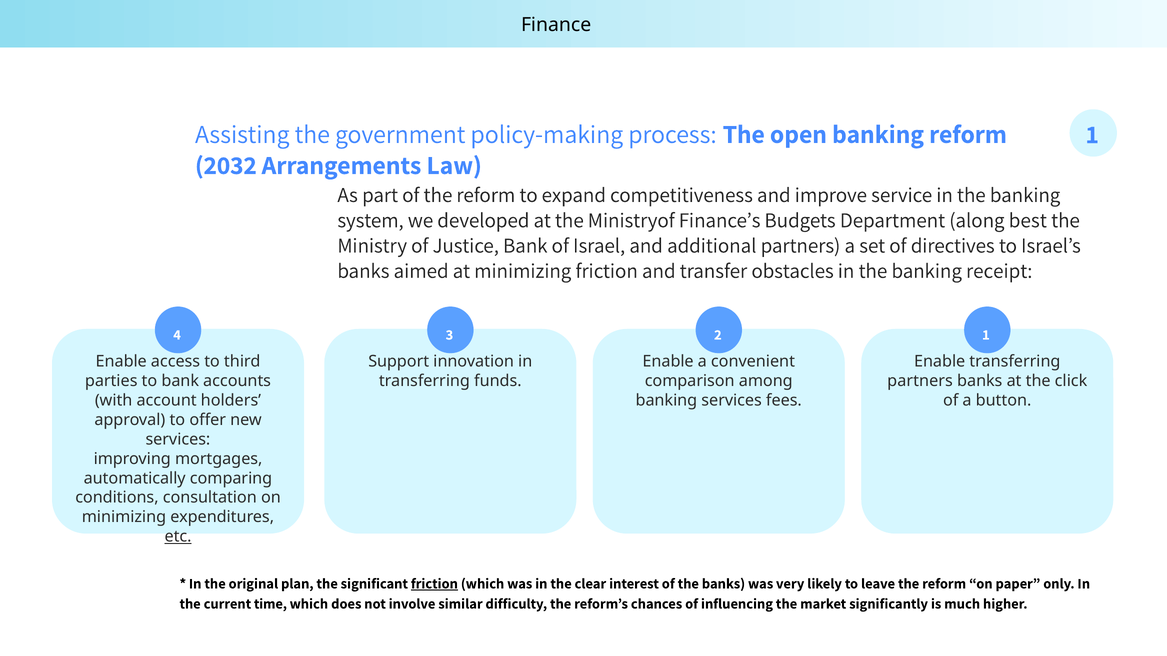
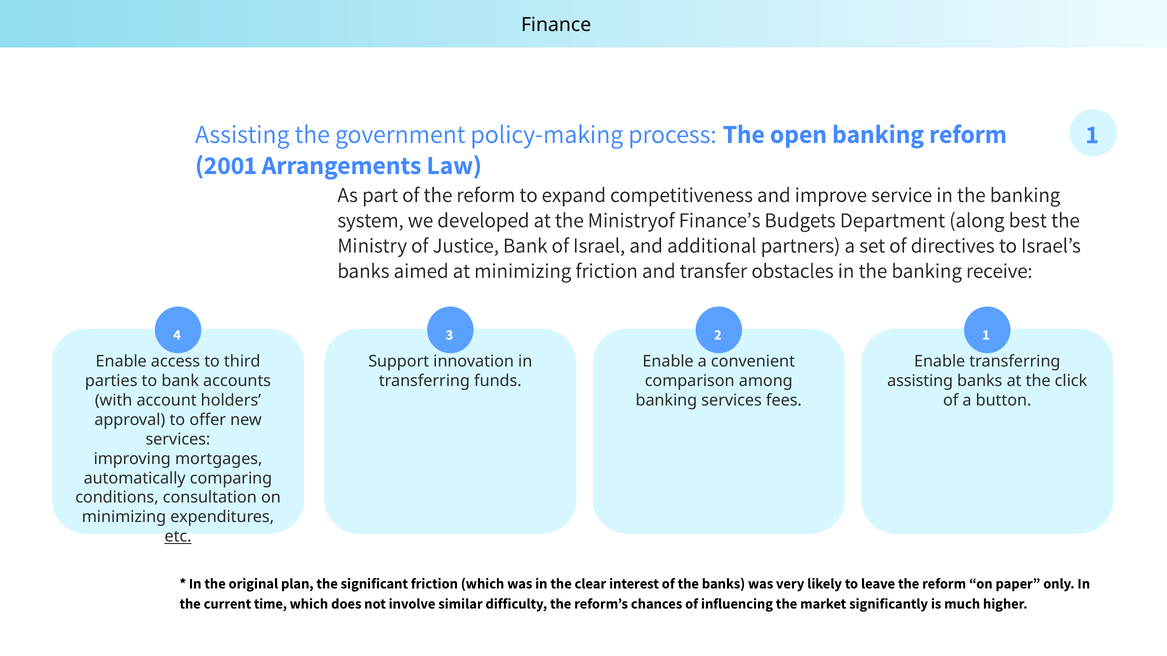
2032: 2032 -> 2001 (226, 166)
receipt: receipt -> receive (999, 271)
partners: partners -> assisting (920, 381)
friction underline: present -> none (434, 584)
